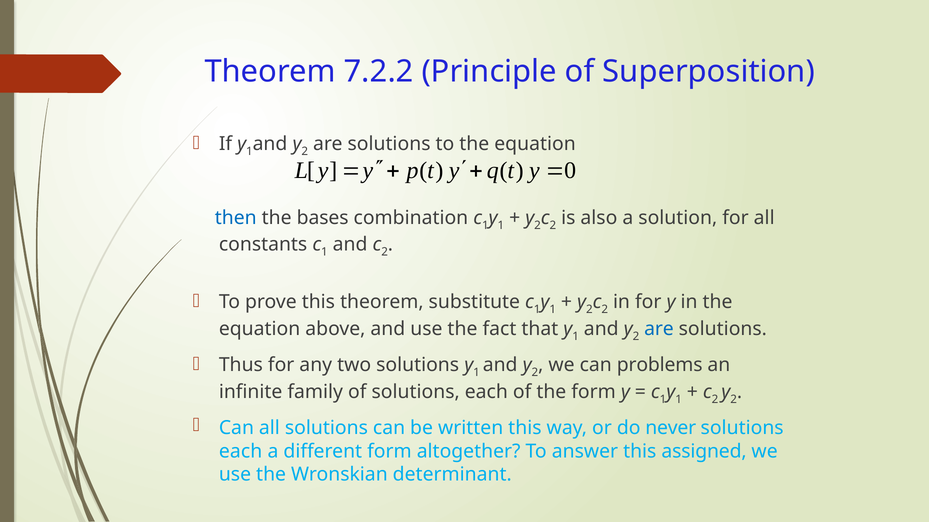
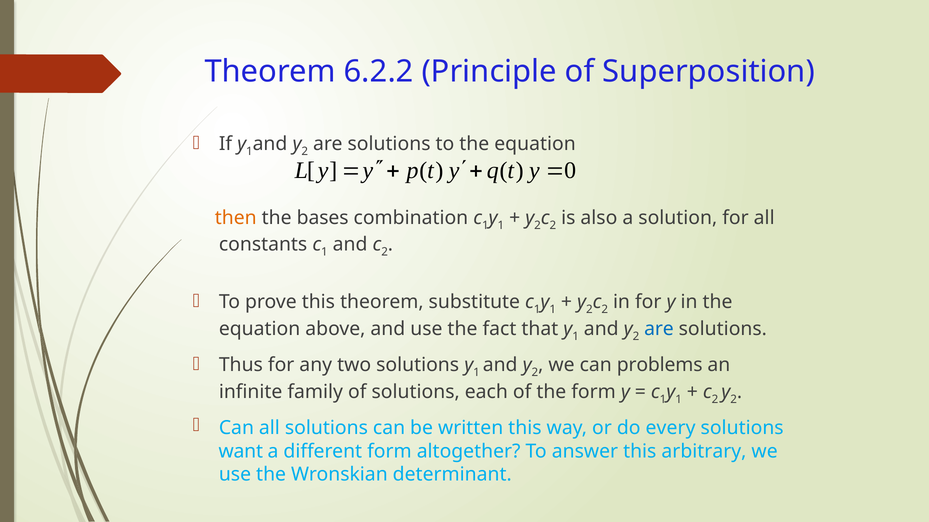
7.2.2: 7.2.2 -> 6.2.2 (379, 72)
then colour: blue -> orange (236, 218)
never: never -> every (671, 428)
each: each -> want (241, 452)
assigned: assigned -> arbitrary (704, 452)
